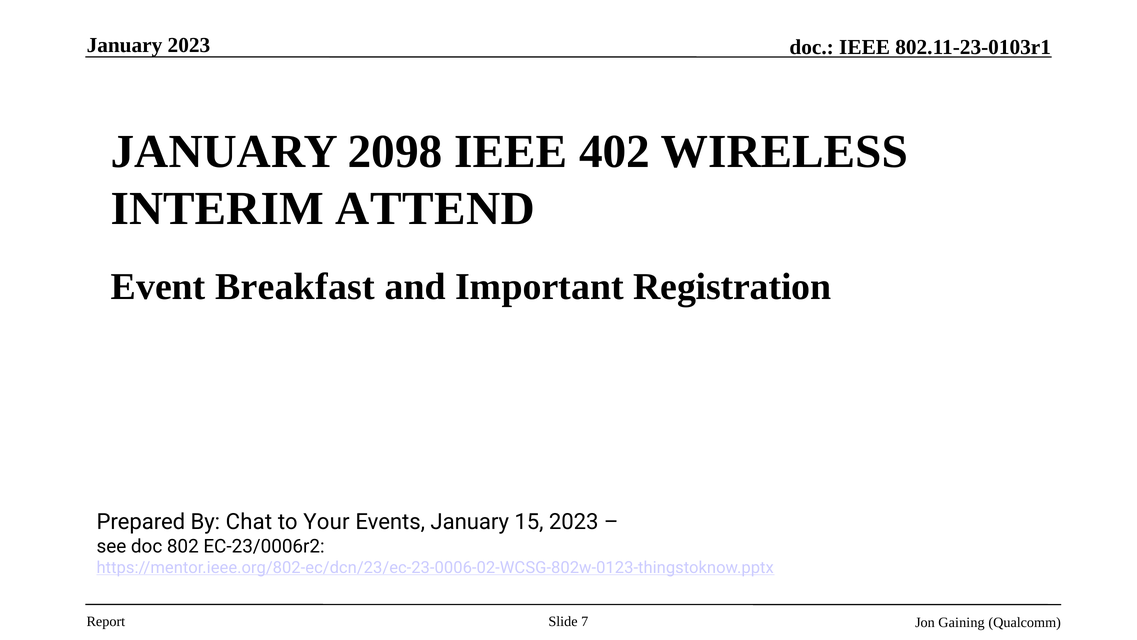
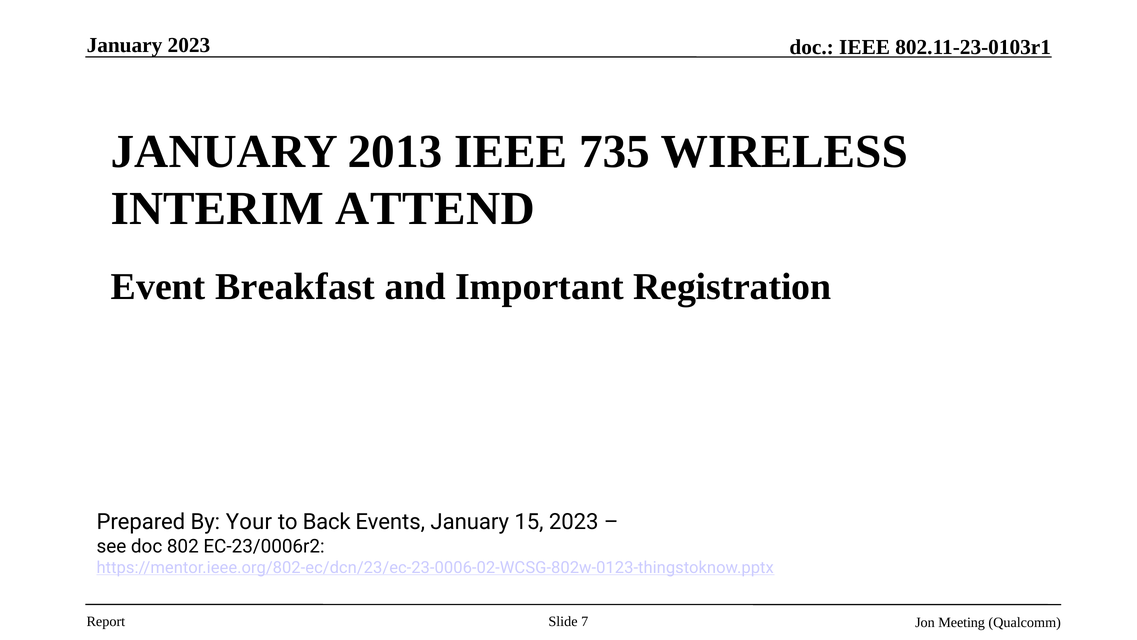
2098: 2098 -> 2013 (395, 151)
402: 402 -> 735 (615, 151)
Chat: Chat -> Your (249, 522)
Your: Your -> Back (327, 522)
Gaining: Gaining -> Meeting (962, 622)
